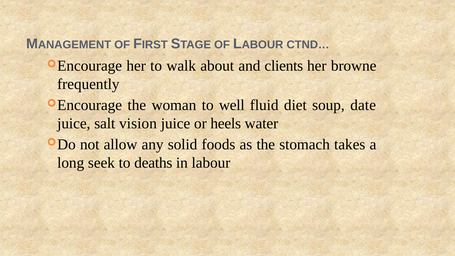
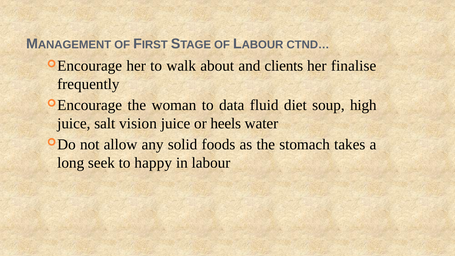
browne: browne -> finalise (354, 66)
well: well -> data (232, 105)
date: date -> high (363, 105)
deaths: deaths -> happy (153, 163)
